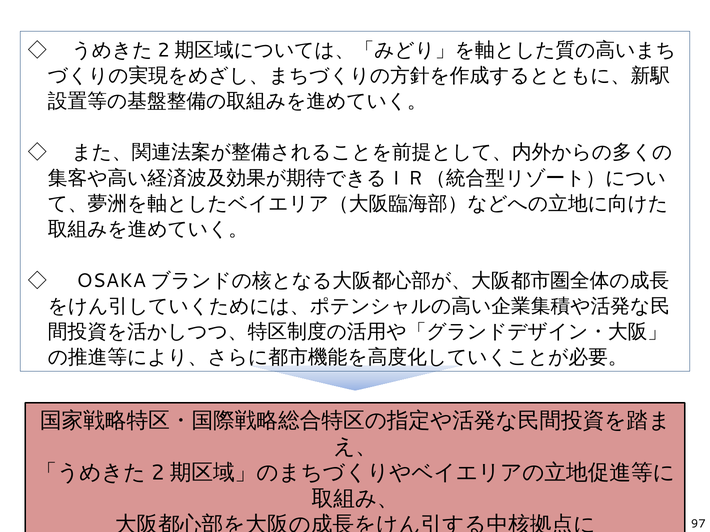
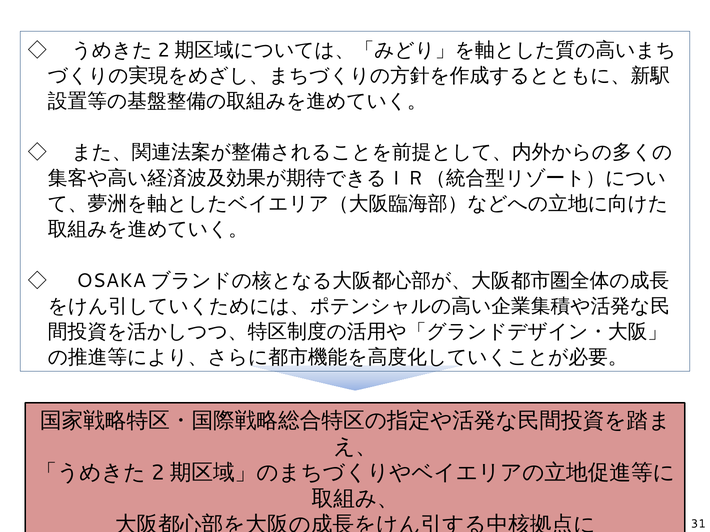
97: 97 -> 31 (698, 525)
